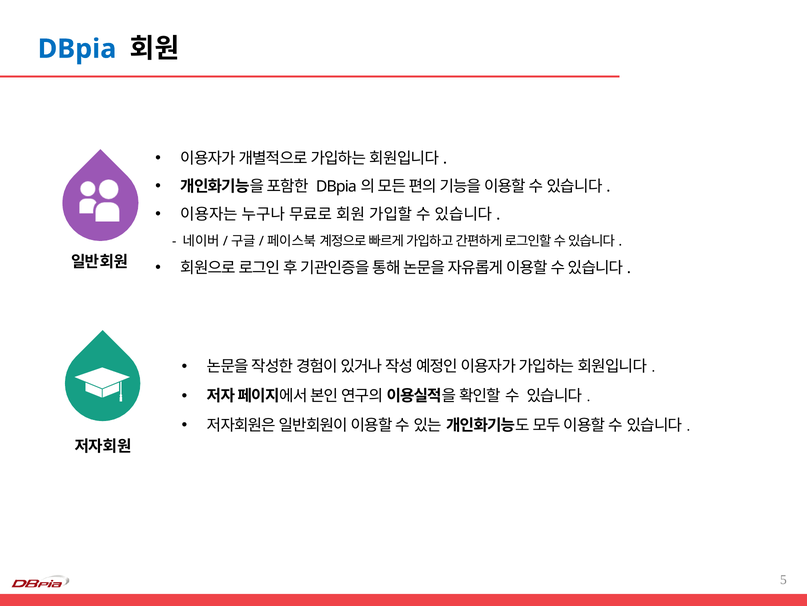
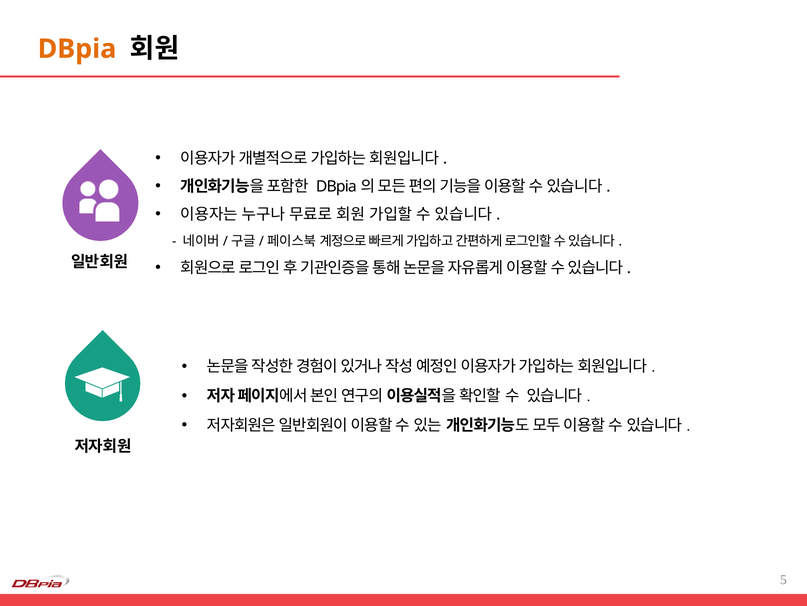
DBpia colour: blue -> orange (77, 49)
